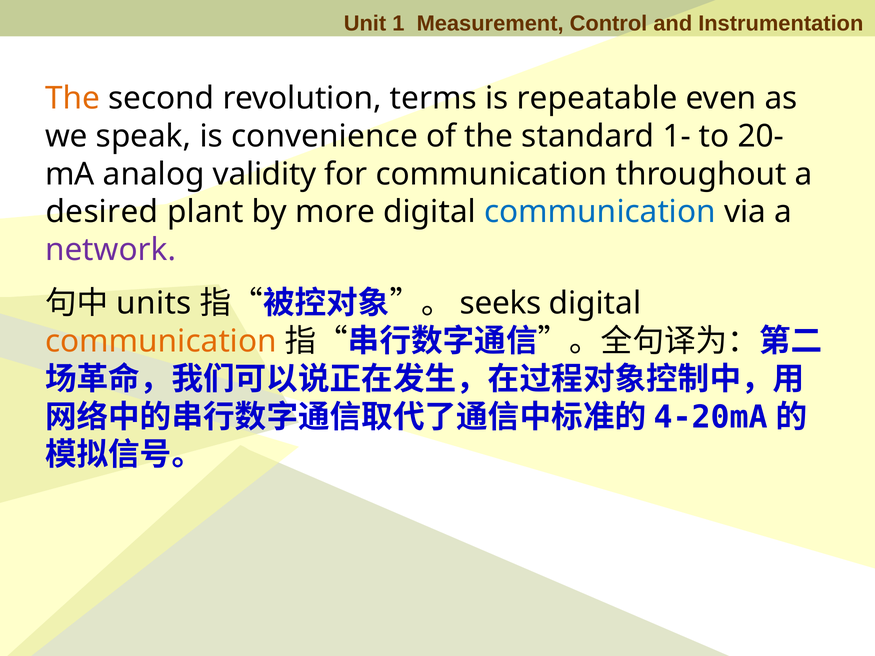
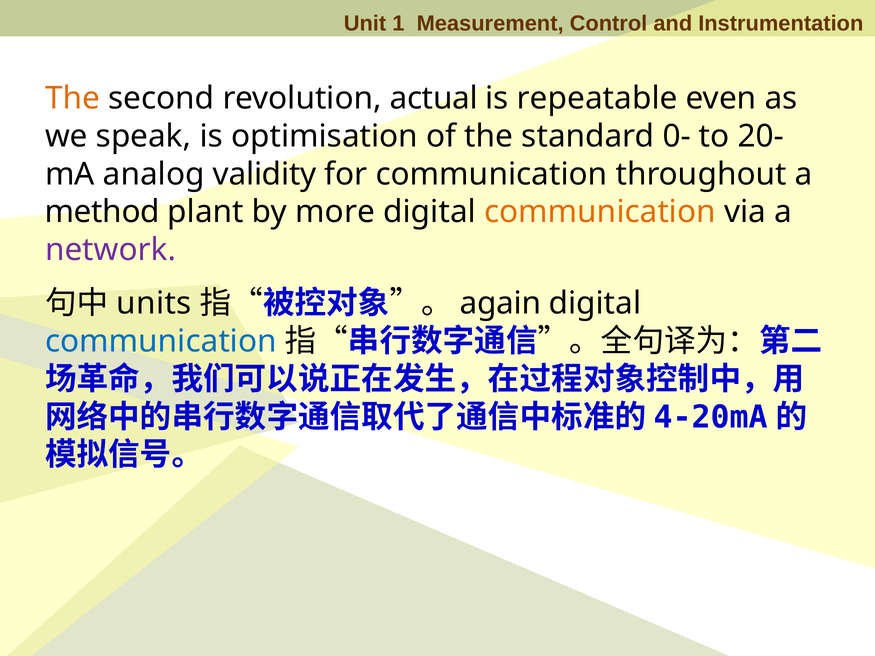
terms: terms -> actual (434, 98)
convenience: convenience -> optimisation (324, 136)
1-: 1- -> 0- (677, 136)
desired: desired -> method (102, 212)
communication colour: blue -> orange (600, 212)
seeks: seeks -> again (501, 304)
communication colour: orange -> blue (161, 342)
